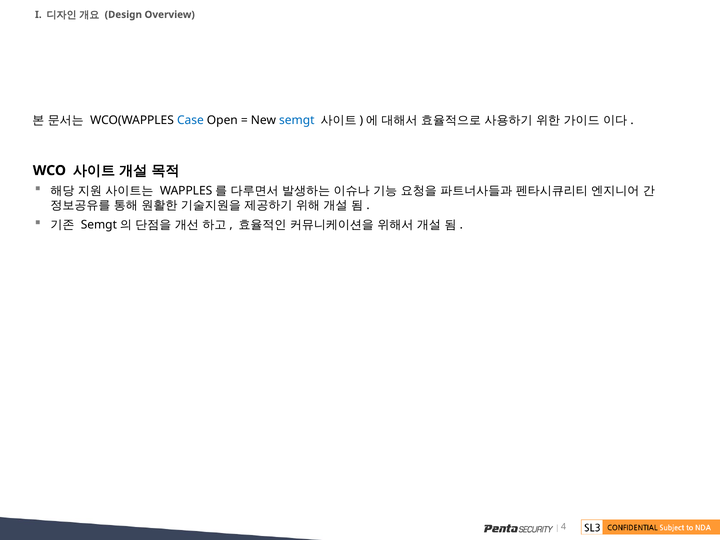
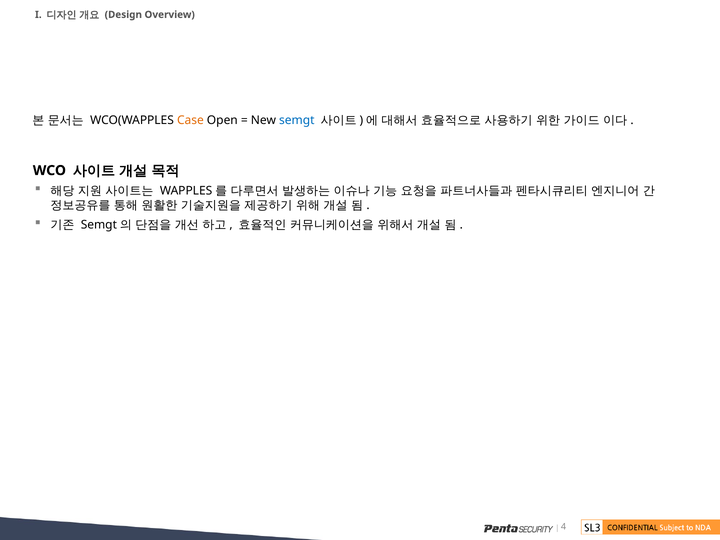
Case colour: blue -> orange (190, 120)
